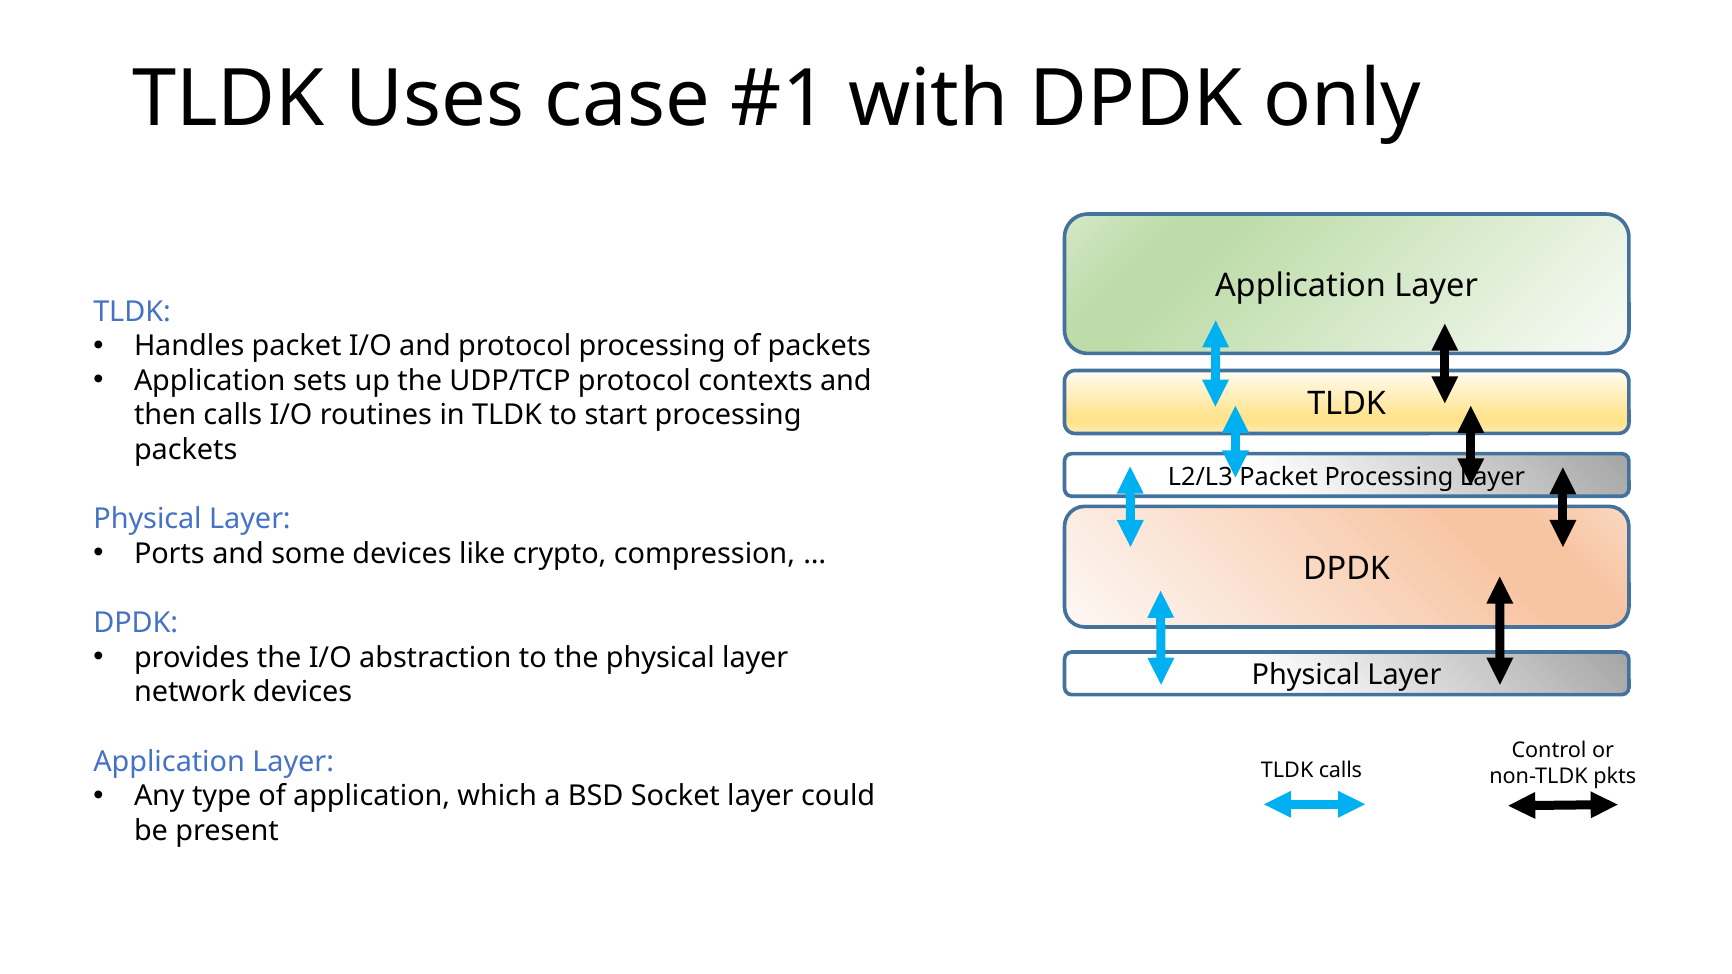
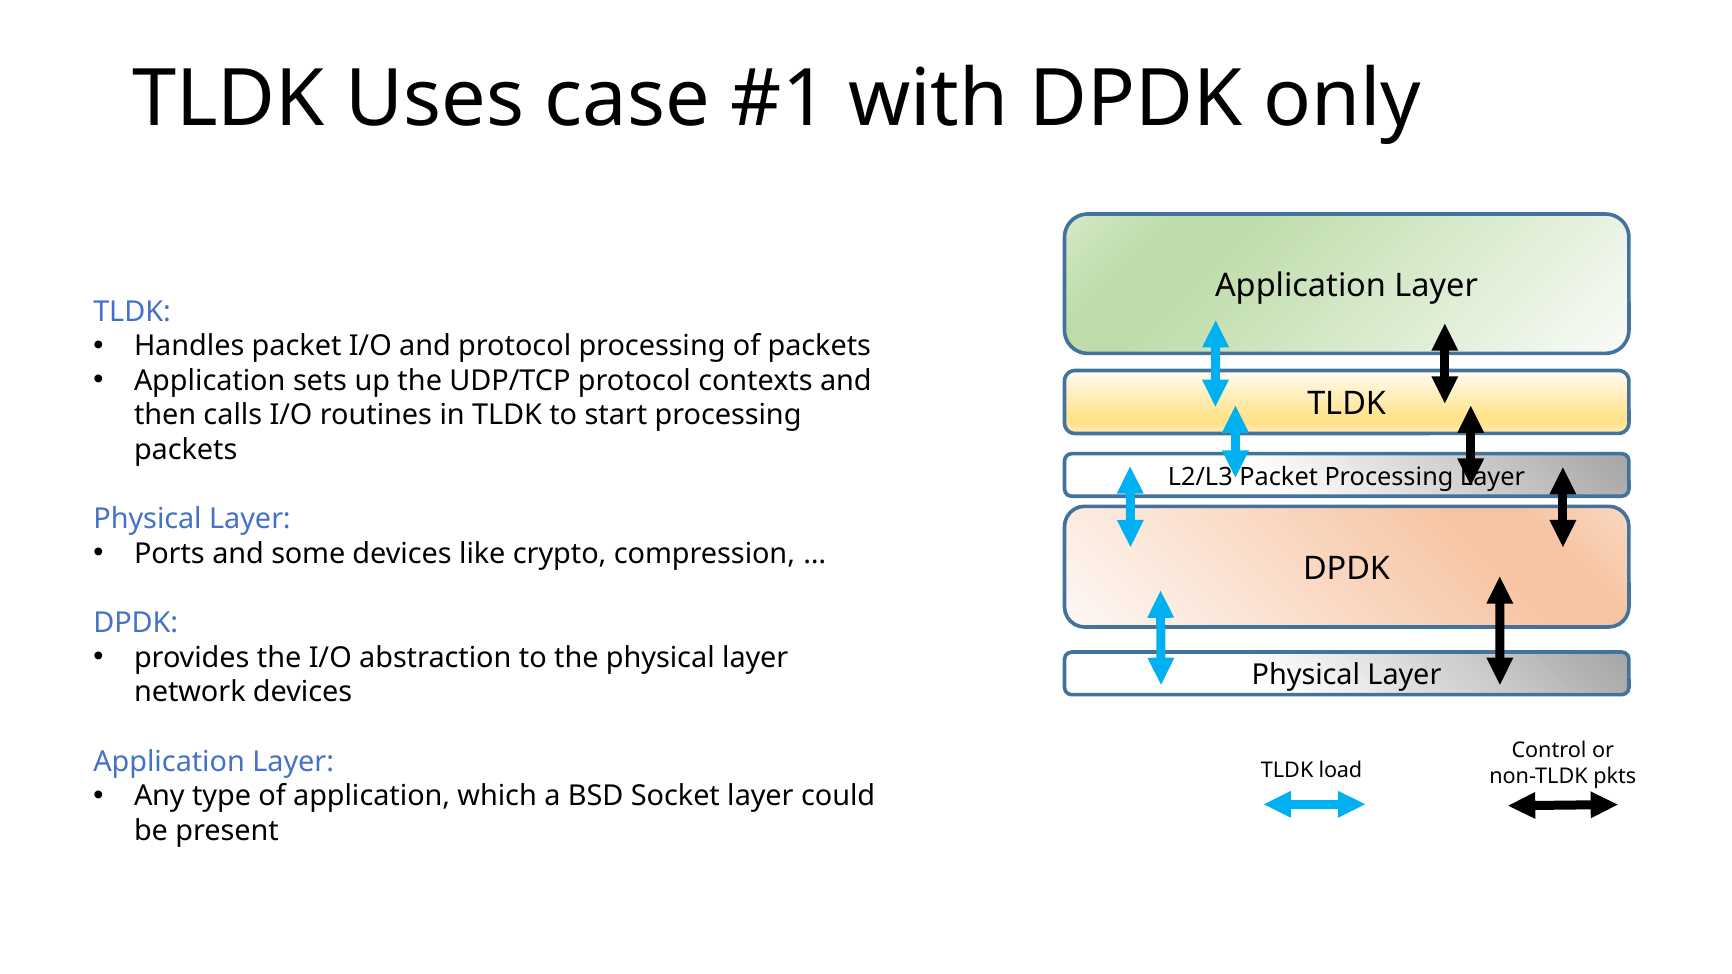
TLDK calls: calls -> load (1340, 771)
